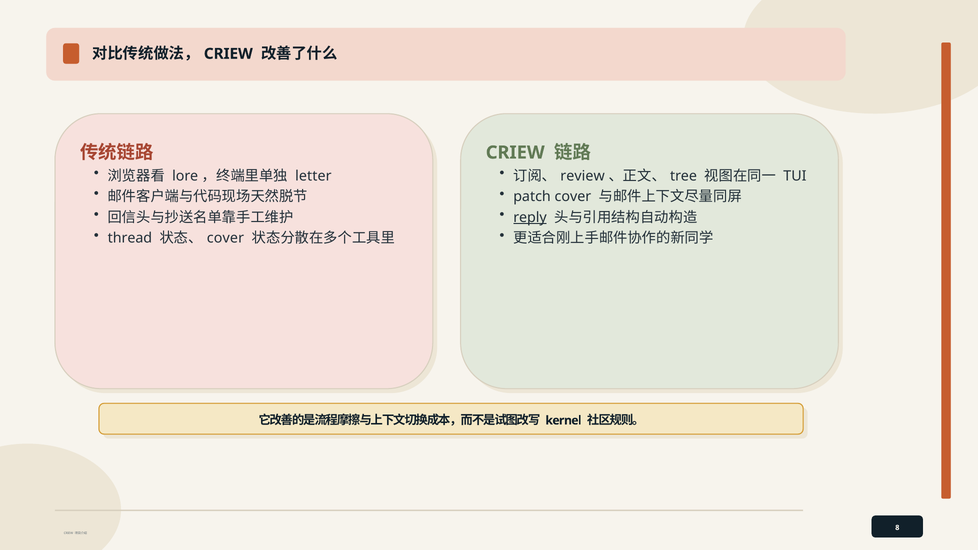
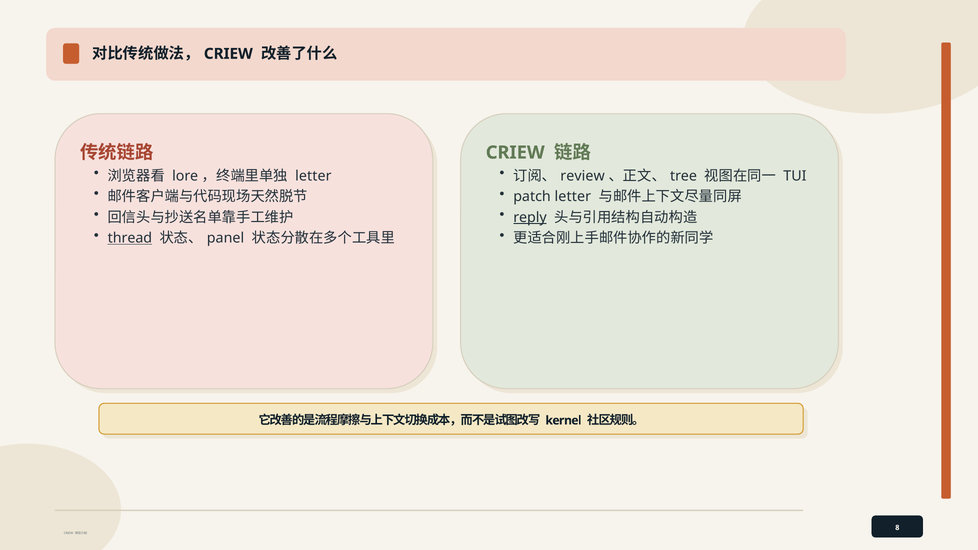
patch cover: cover -> letter (573, 197)
thread underline: none -> present (130, 238)
cover: cover -> panel (226, 238)
